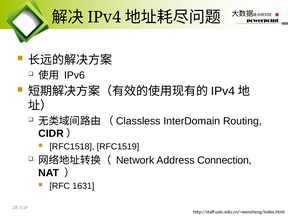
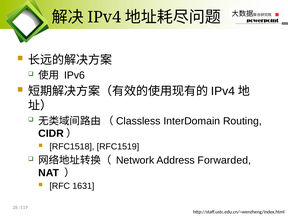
Connection: Connection -> Forwarded (224, 160)
